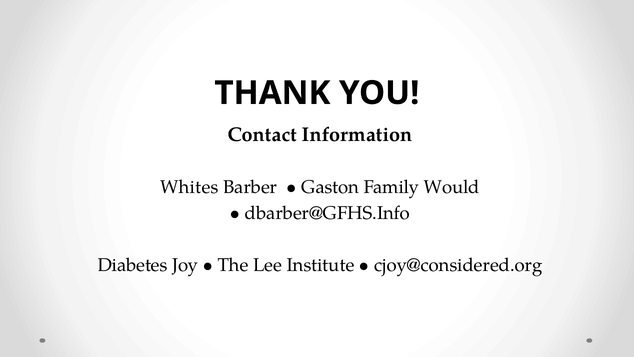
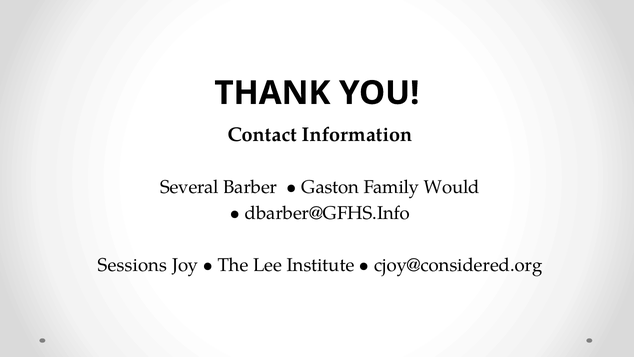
Whites: Whites -> Several (189, 187)
Diabetes: Diabetes -> Sessions (132, 265)
